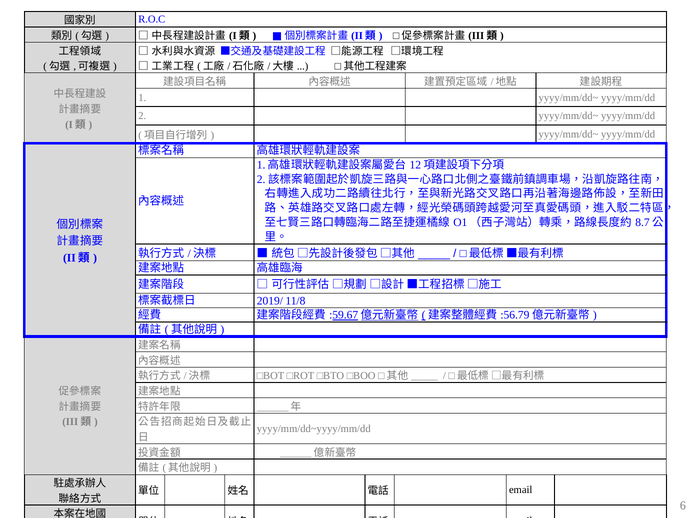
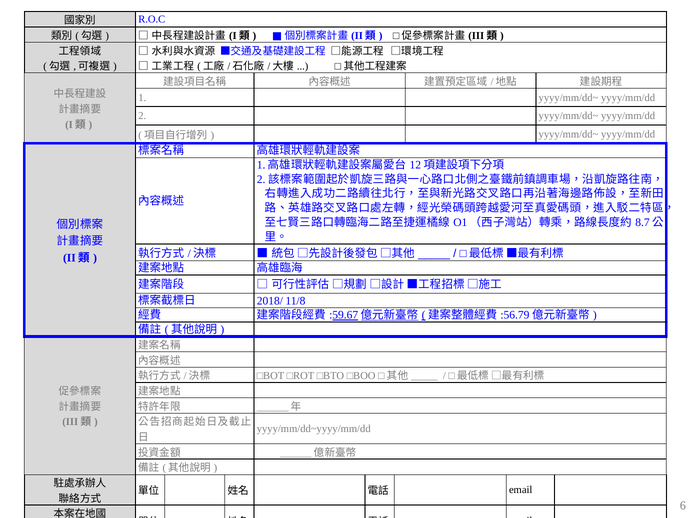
2019/: 2019/ -> 2018/ (270, 301)
